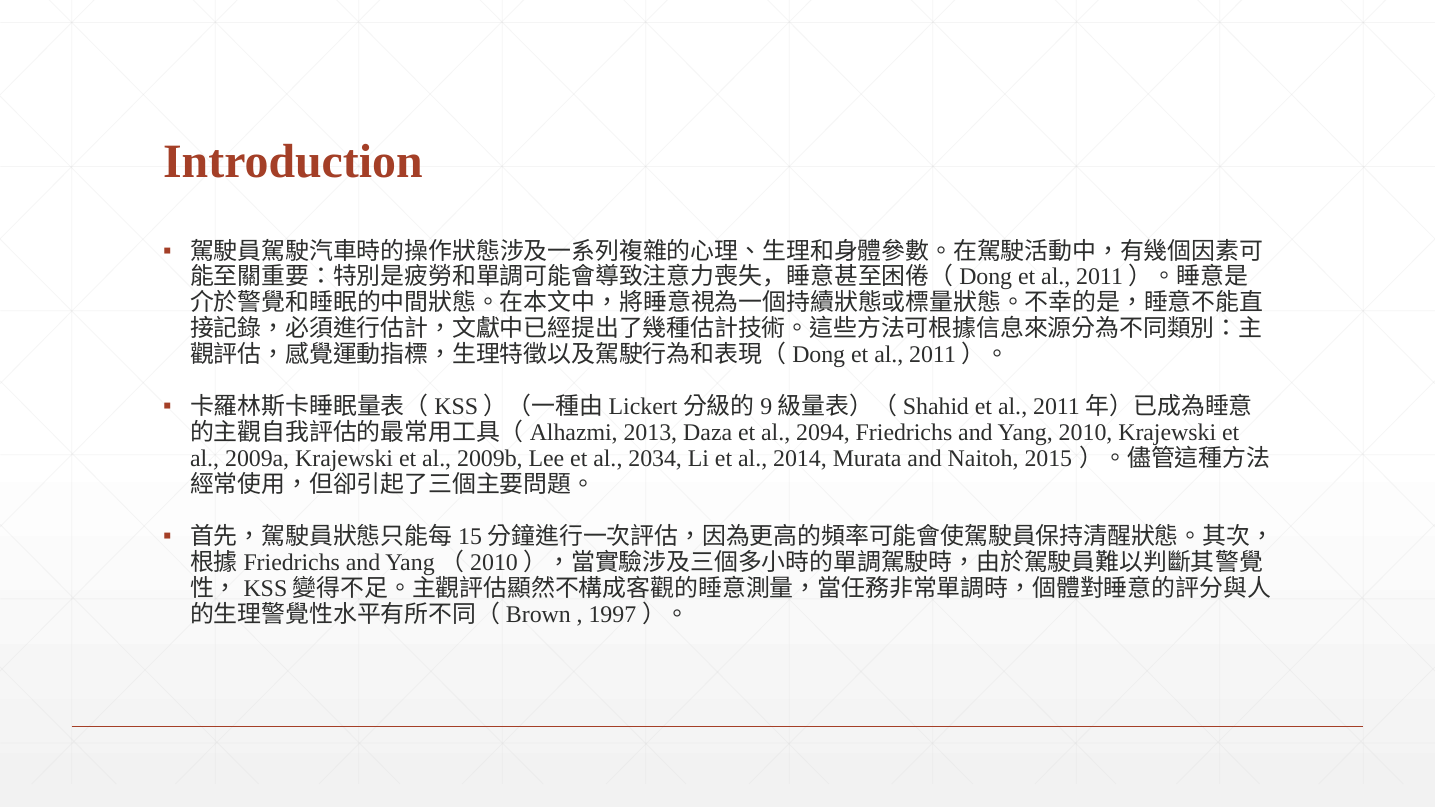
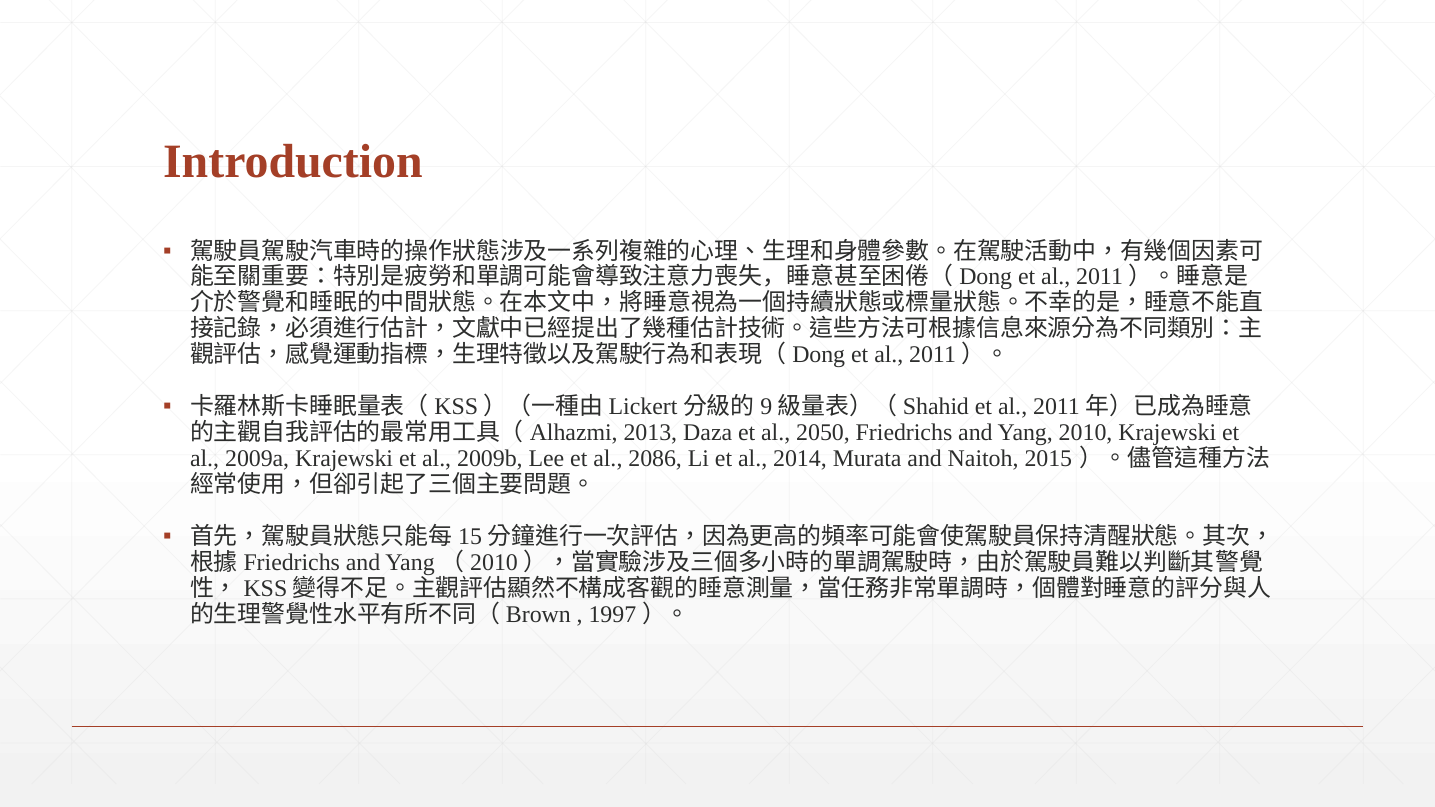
2094: 2094 -> 2050 (823, 433)
2034: 2034 -> 2086 (655, 459)
